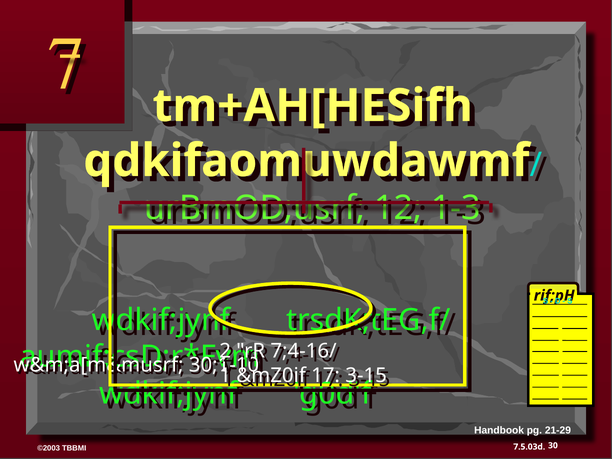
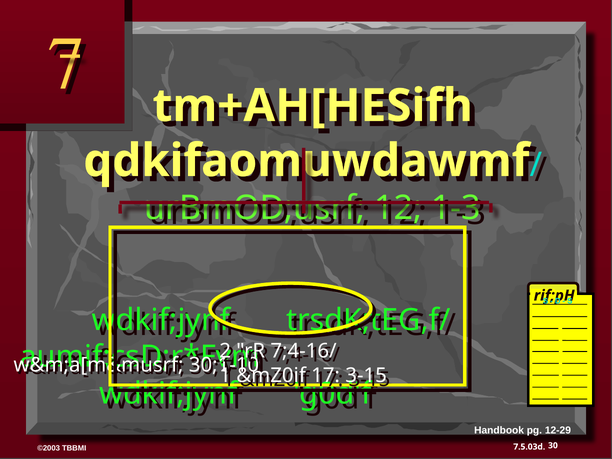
21-29: 21-29 -> 12-29 (558, 431)
